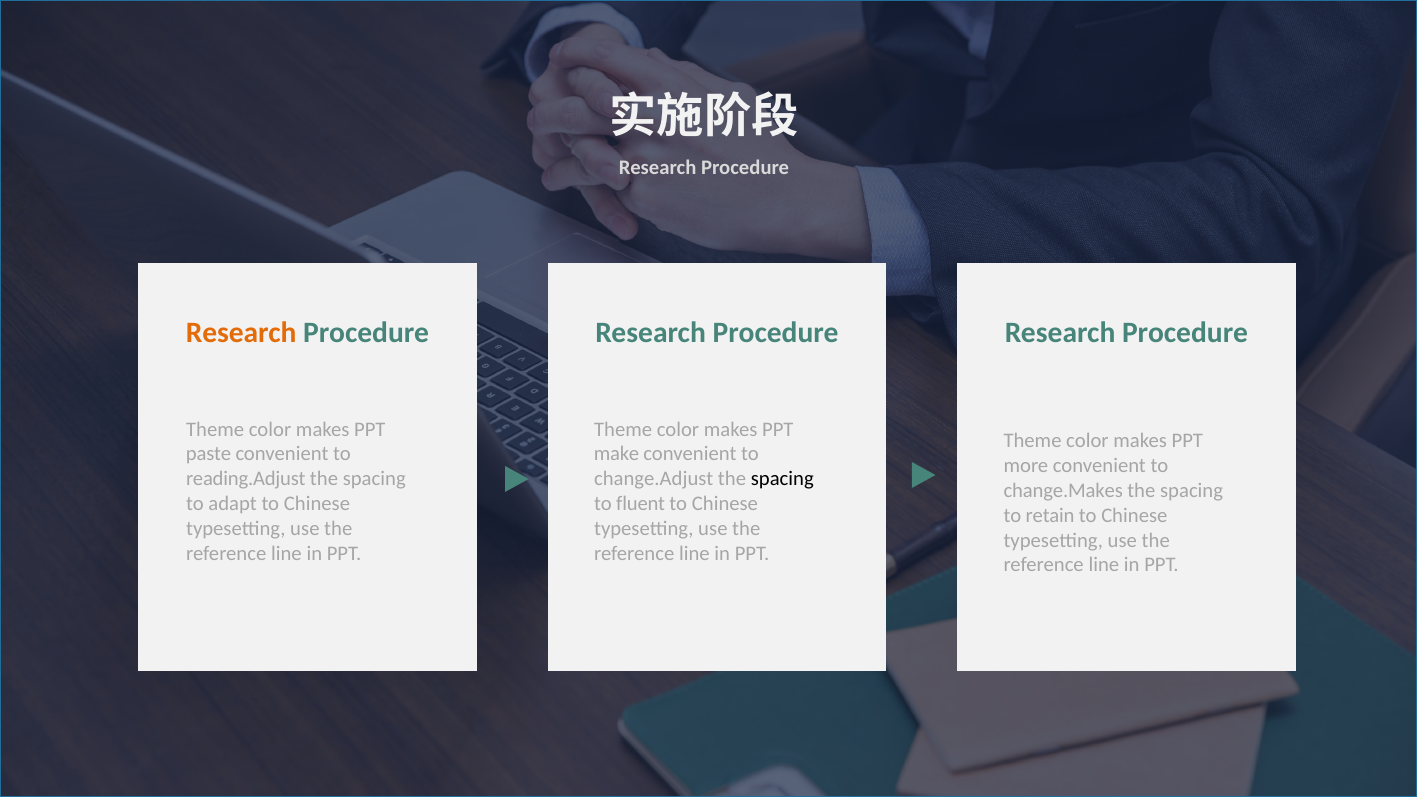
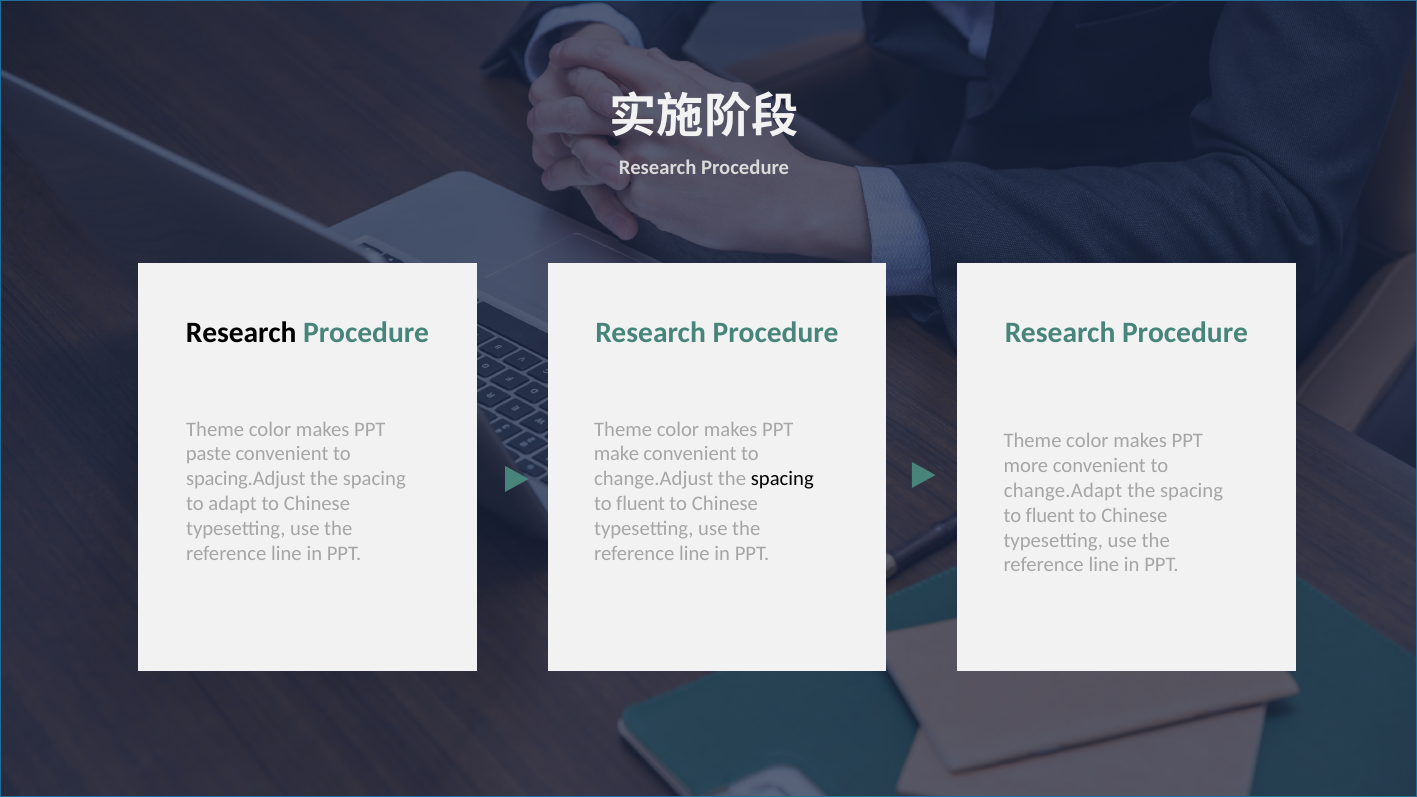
Research colour: orange -> black (241, 333)
reading.Adjust: reading.Adjust -> spacing.Adjust (246, 479)
change.Makes: change.Makes -> change.Adapt (1063, 491)
retain: retain -> fluent (1050, 515)
